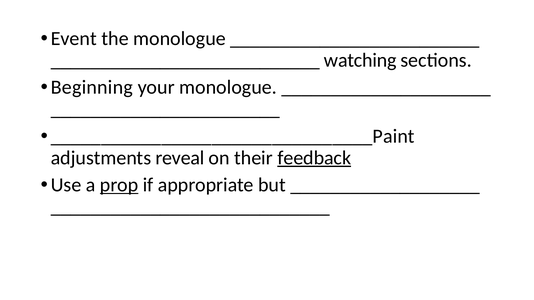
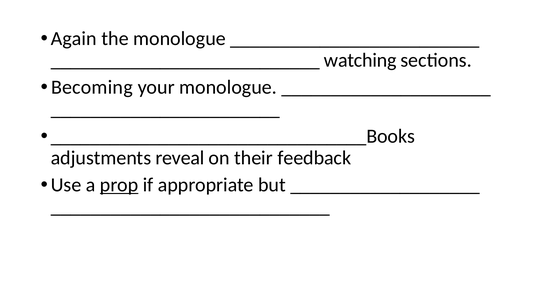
Event: Event -> Again (74, 39)
Beginning: Beginning -> Becoming (92, 87)
________________________________Paint: ________________________________Paint -> ________________________________Books (233, 136)
feedback underline: present -> none (314, 158)
